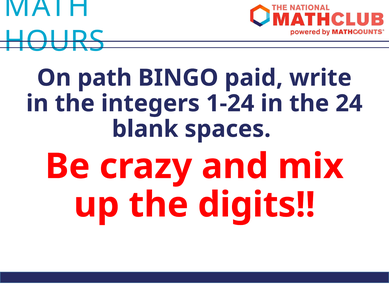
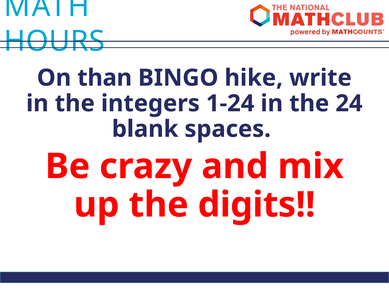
path: path -> than (105, 78)
paid: paid -> hike (254, 78)
